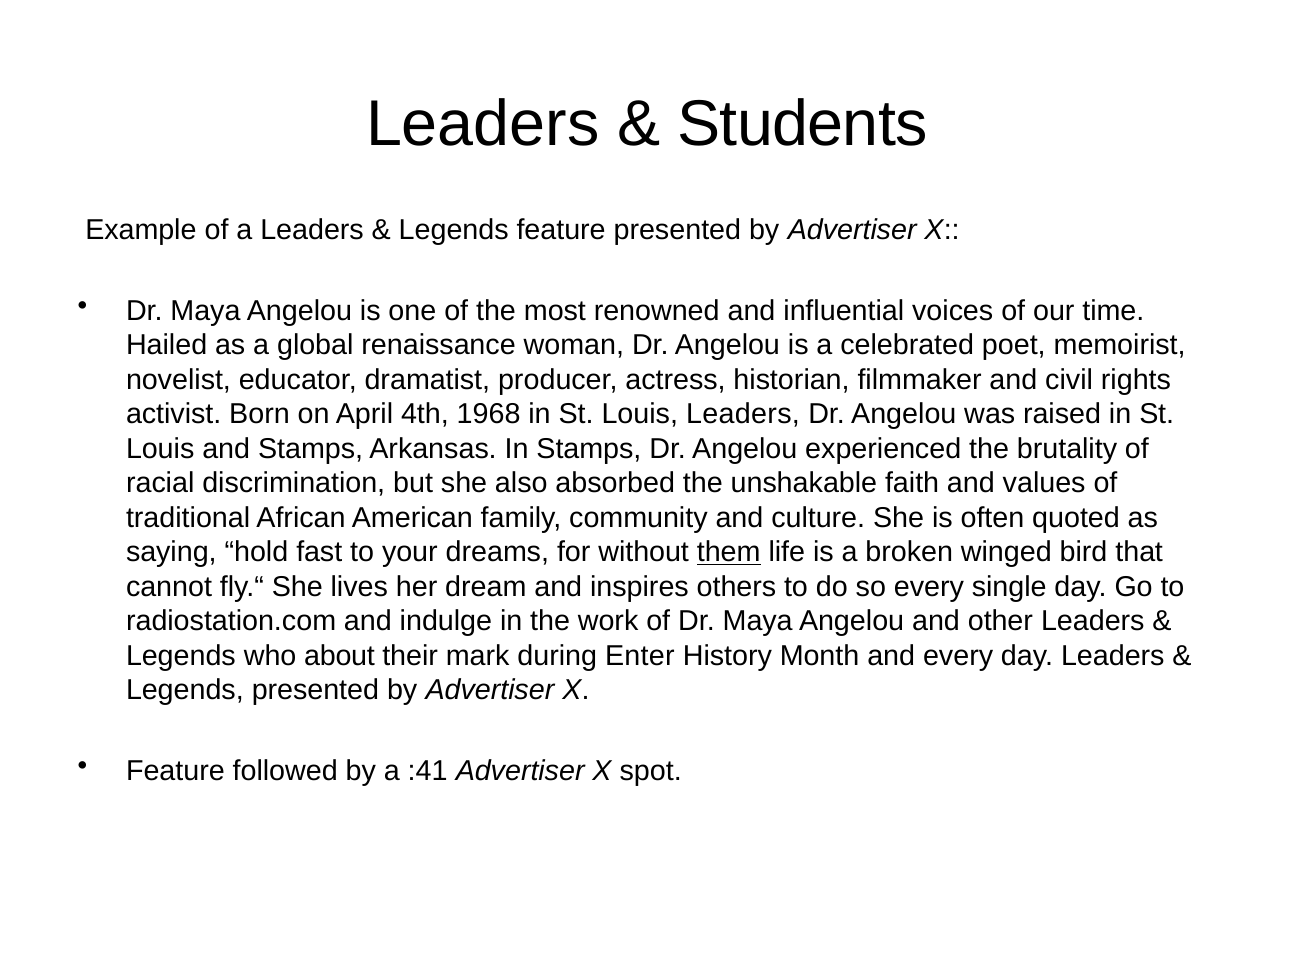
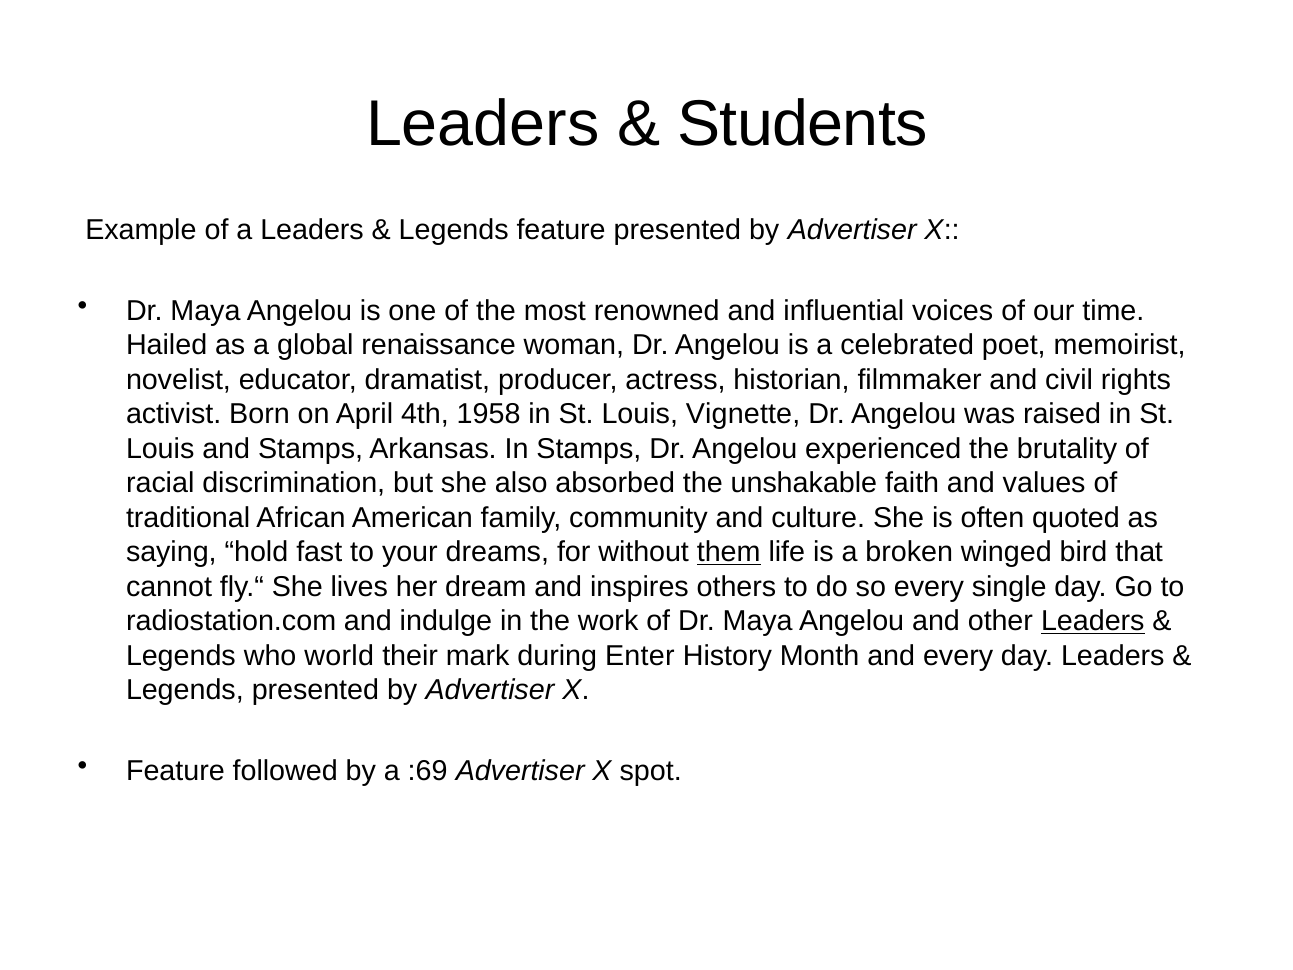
1968: 1968 -> 1958 (489, 414)
Louis Leaders: Leaders -> Vignette (743, 414)
Leaders underline: none -> present (1093, 621)
about: about -> world (339, 656)
:41: :41 -> :69 (428, 770)
